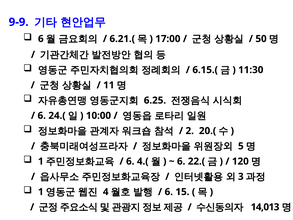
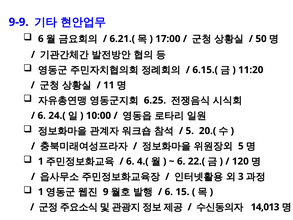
11:30: 11:30 -> 11:20 (251, 70)
2: 2 -> 5 (190, 131)
4: 4 -> 9 (106, 192)
